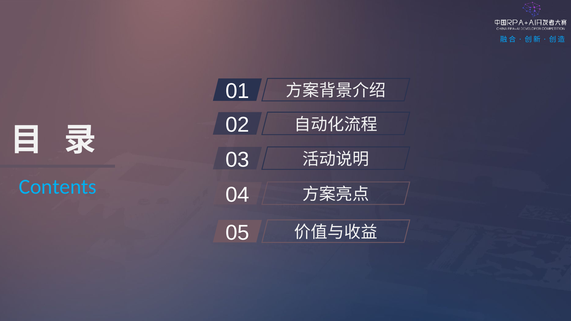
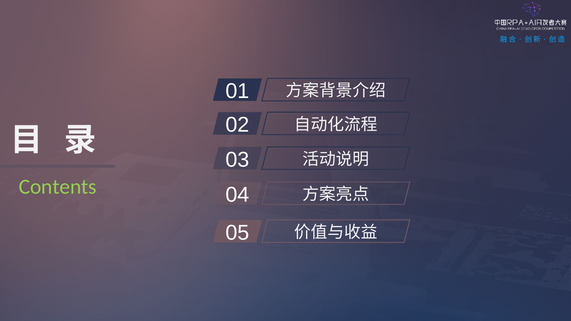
Contents colour: light blue -> light green (58, 187)
